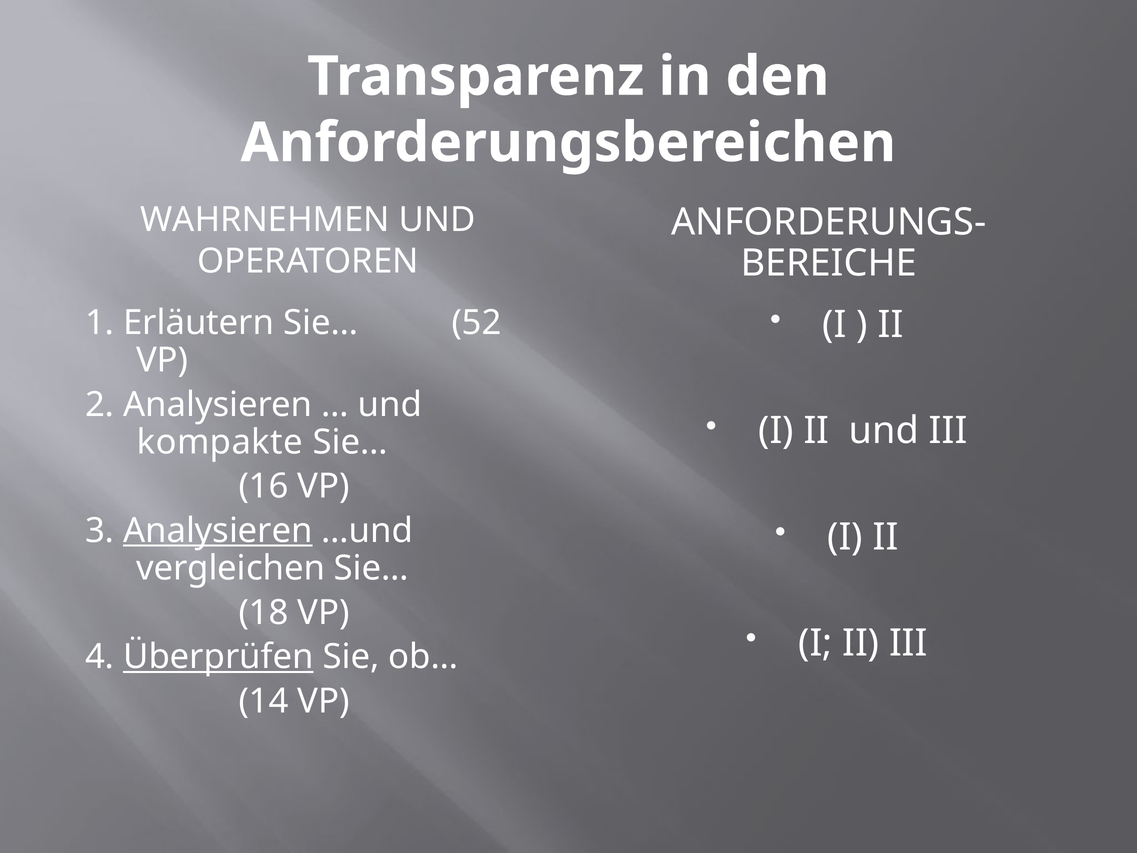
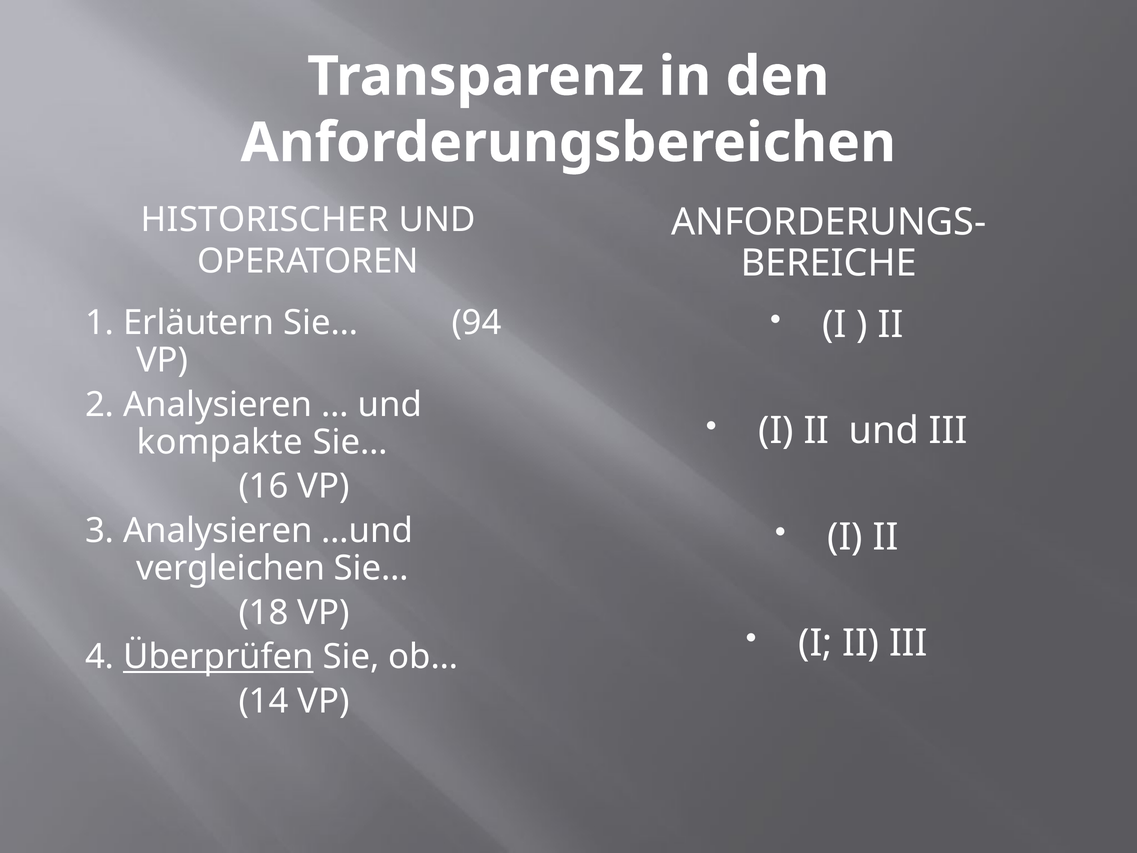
WAHRNEHMEN: WAHRNEHMEN -> HISTORISCHER (265, 220)
52: 52 -> 94 (477, 323)
Analysieren underline: present -> none (218, 531)
